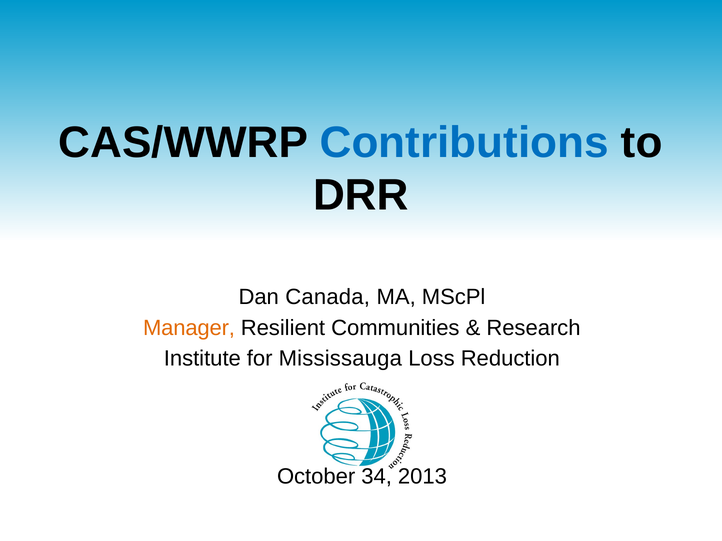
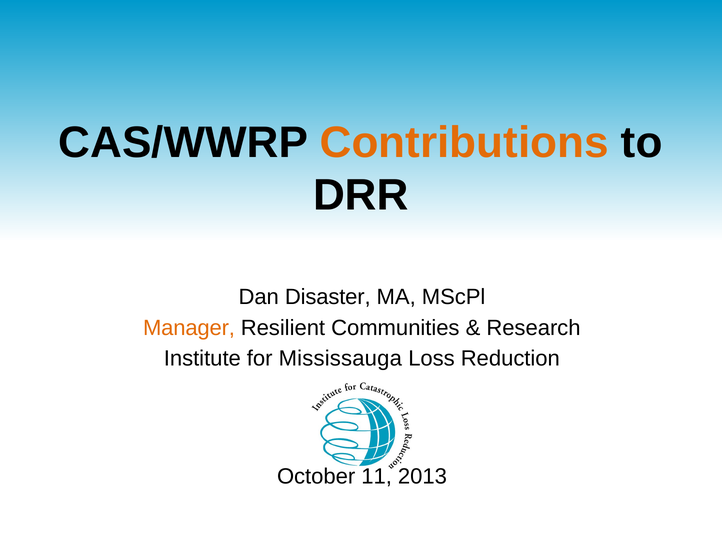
Contributions colour: blue -> orange (464, 143)
Canada: Canada -> Disaster (328, 297)
34: 34 -> 11 (377, 477)
